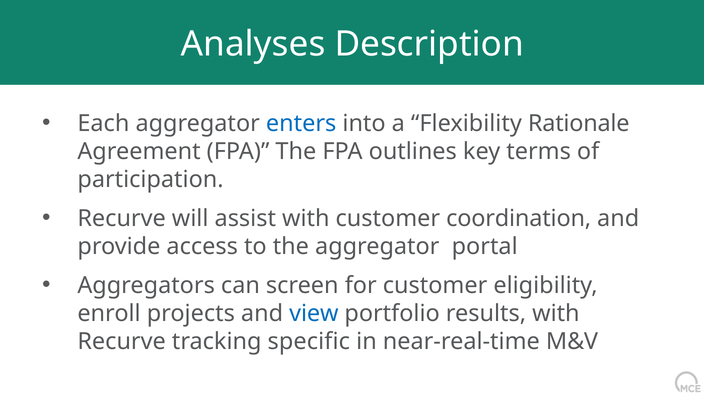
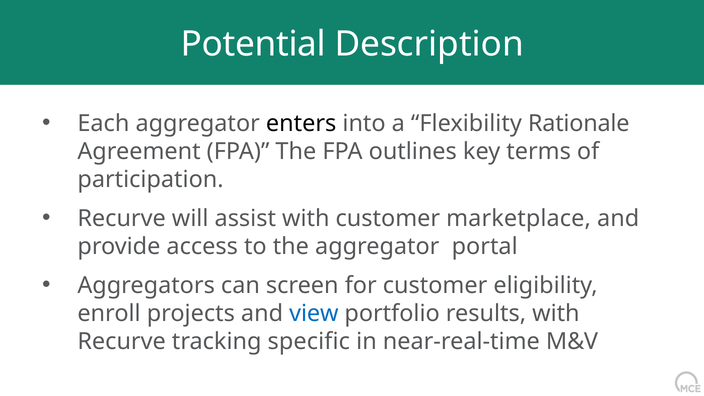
Analyses: Analyses -> Potential (253, 44)
enters colour: blue -> black (301, 123)
coordination: coordination -> marketplace (519, 218)
